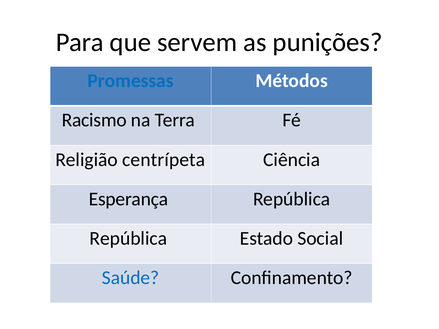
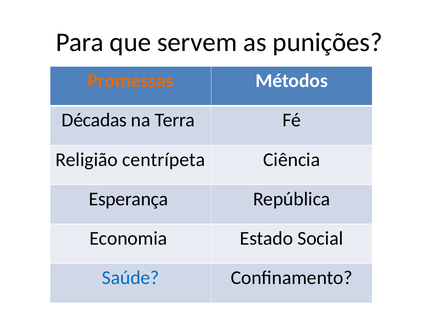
Promessas colour: blue -> orange (131, 81)
Racismo: Racismo -> Décadas (94, 120)
República: República -> Economia (128, 239)
